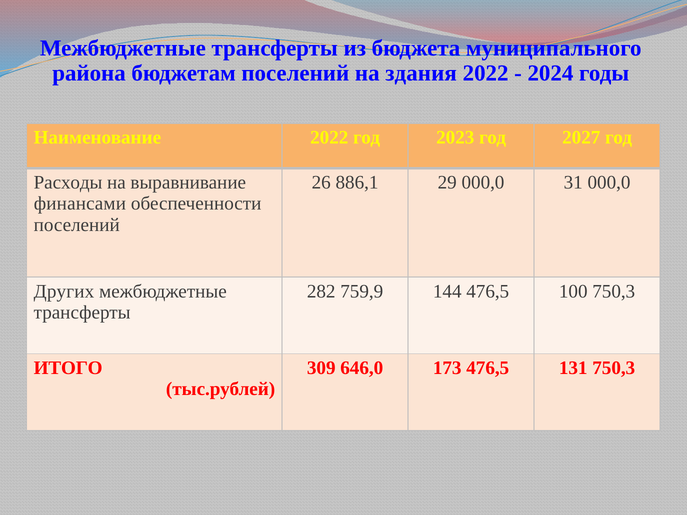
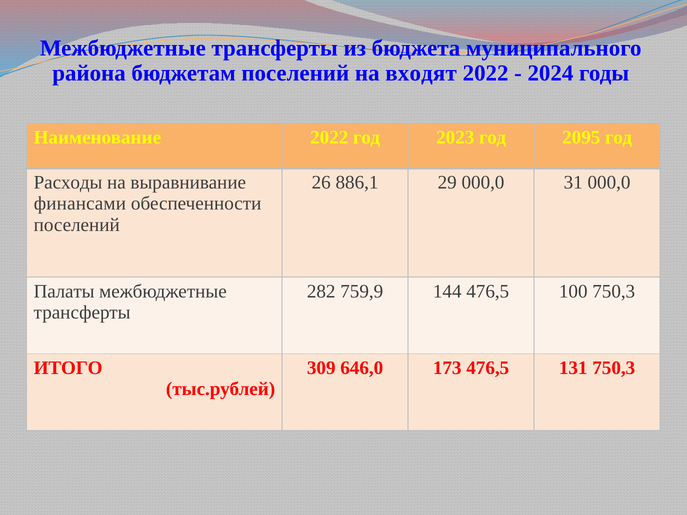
здания: здания -> входят (421, 73)
2027: 2027 -> 2095 (581, 138)
Других: Других -> Палаты (64, 291)
